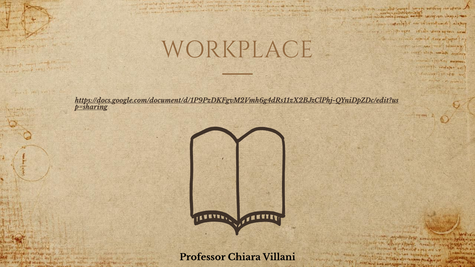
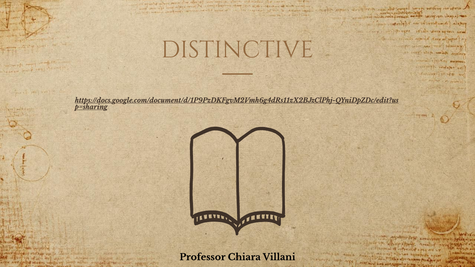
WORKPLACE: WORKPLACE -> DISTINCTIVE (238, 50)
